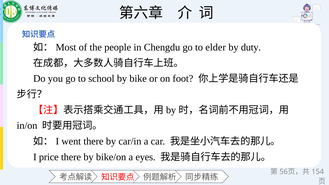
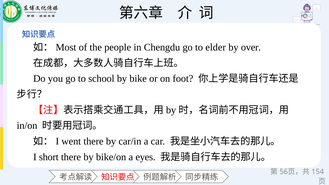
duty: duty -> over (251, 47)
price: price -> short (49, 157)
